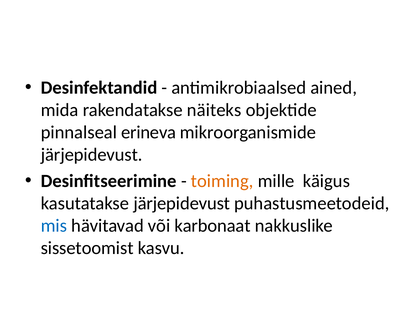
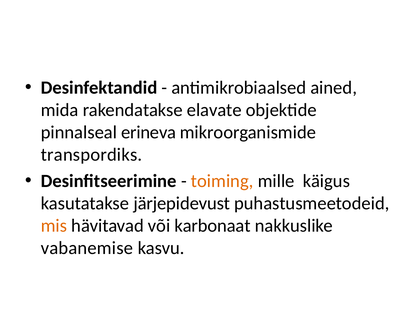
näiteks: näiteks -> elavate (214, 110)
järjepidevust: järjepidevust -> transpordiks (92, 155)
mis colour: blue -> orange (54, 225)
sissetoomist: sissetoomist -> vabanemise (87, 247)
